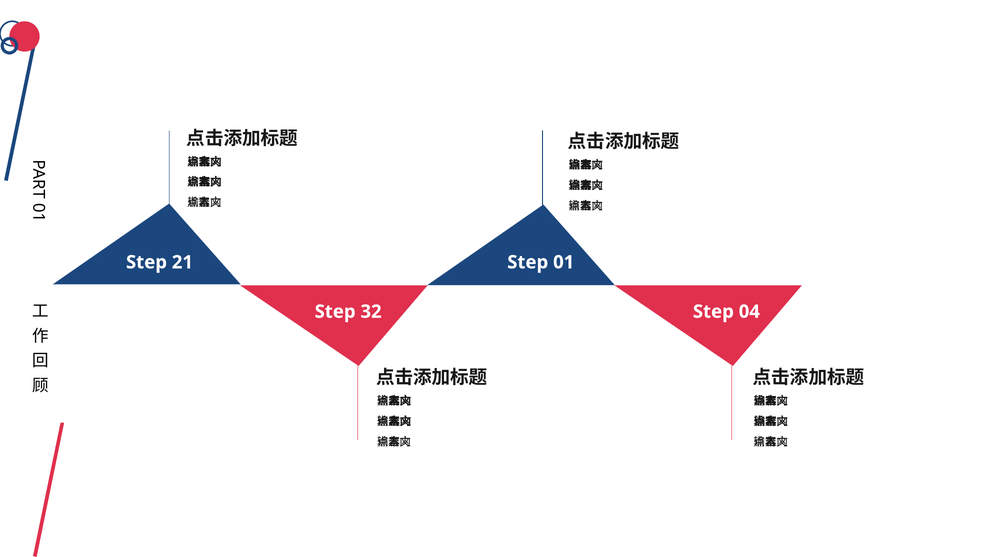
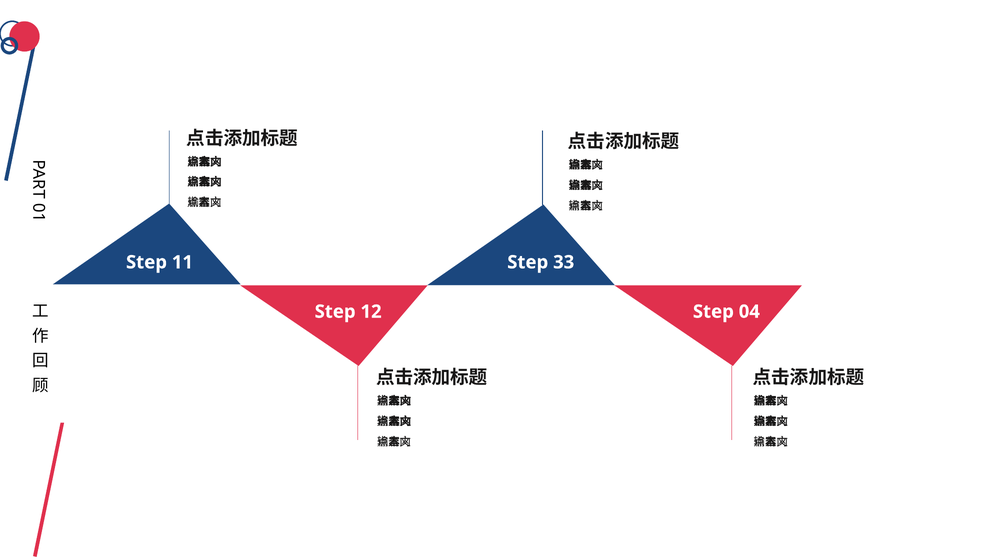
21: 21 -> 11 (182, 262)
01: 01 -> 33 (564, 262)
32: 32 -> 12 (371, 312)
